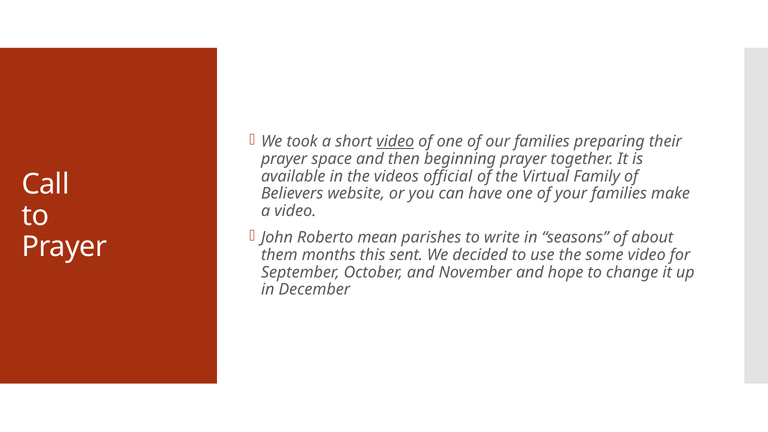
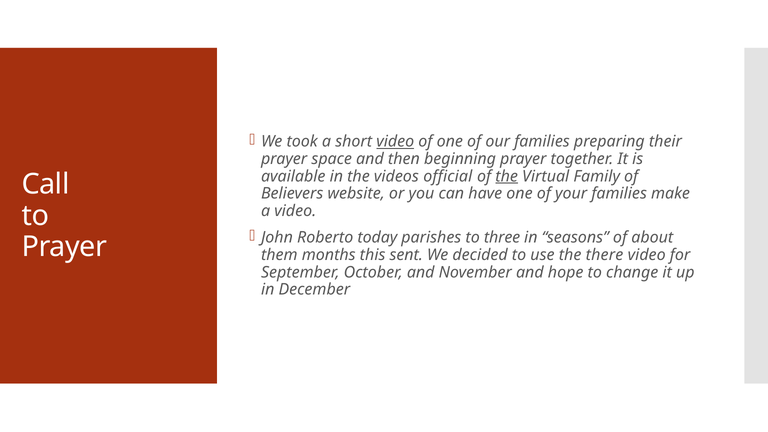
the underline: none -> present (507, 176)
mean: mean -> today (377, 238)
write: write -> three (502, 238)
some: some -> there (604, 255)
